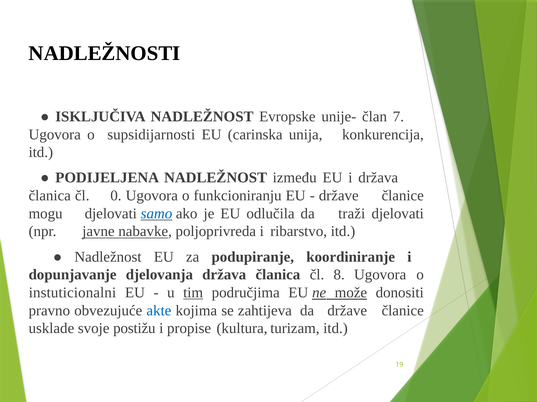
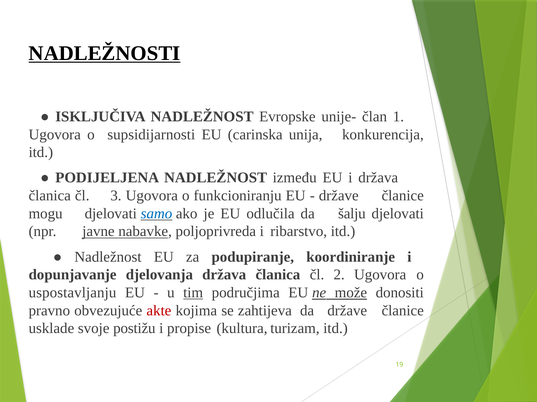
NADLEŽNOSTI underline: none -> present (104, 53)
7: 7 -> 1 (398, 117)
0: 0 -> 3 (116, 196)
traži: traži -> šalju (352, 214)
8: 8 -> 2 (339, 275)
instuticionalni: instuticionalni -> uspostavljanju (72, 293)
akte colour: blue -> red (159, 311)
